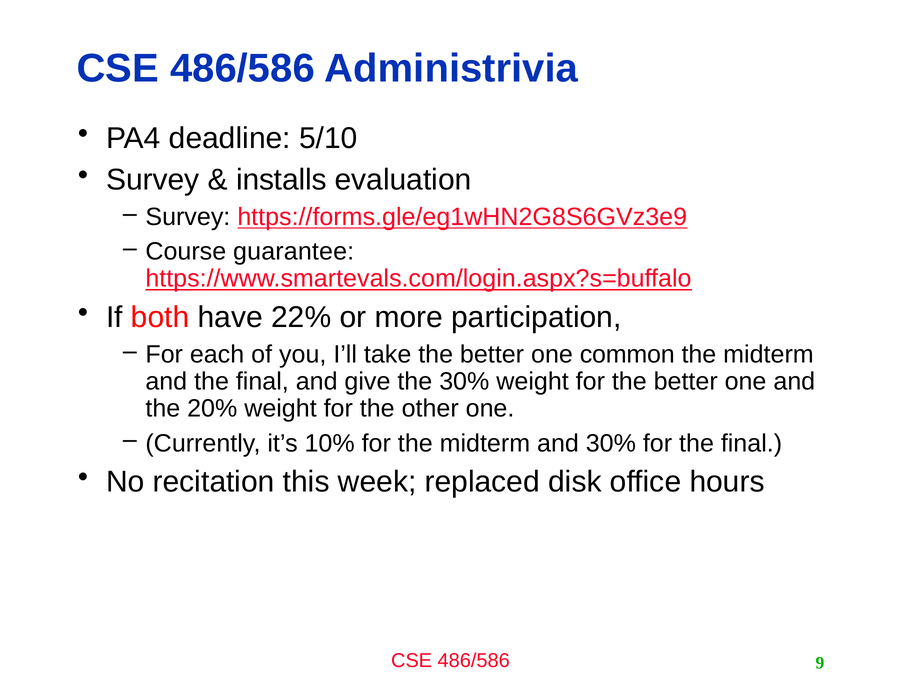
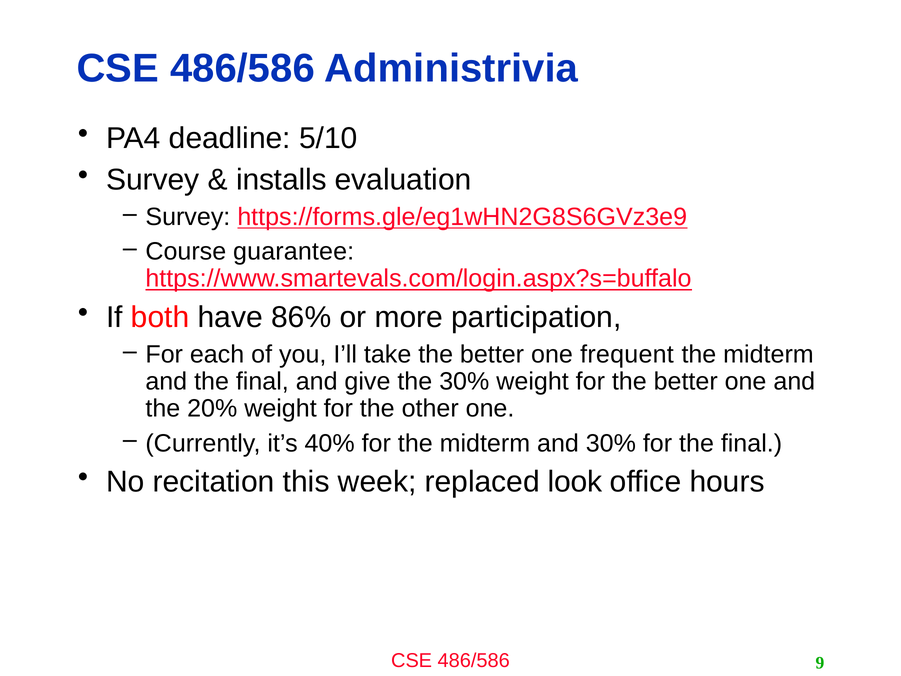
22%: 22% -> 86% (301, 317)
common: common -> frequent (627, 354)
10%: 10% -> 40% (330, 443)
disk: disk -> look (575, 482)
